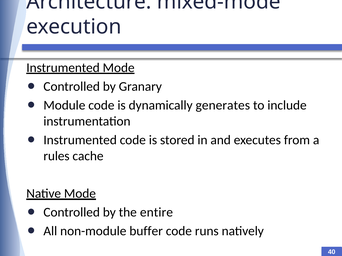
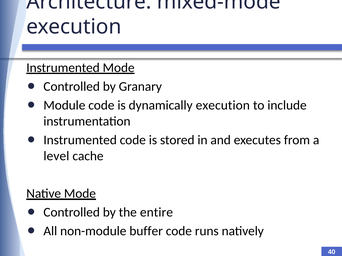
dynamically generates: generates -> execution (223, 106)
rules: rules -> level (56, 156)
